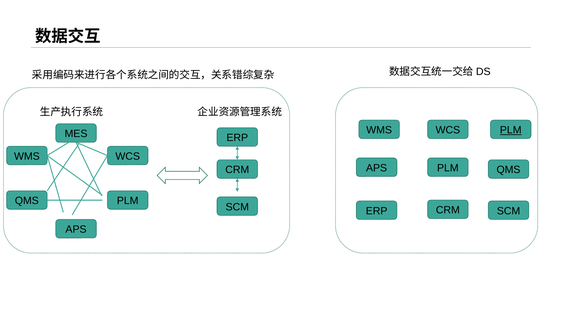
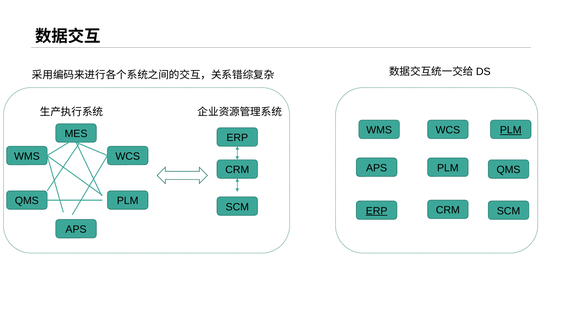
ERP underline: none -> present (377, 211)
